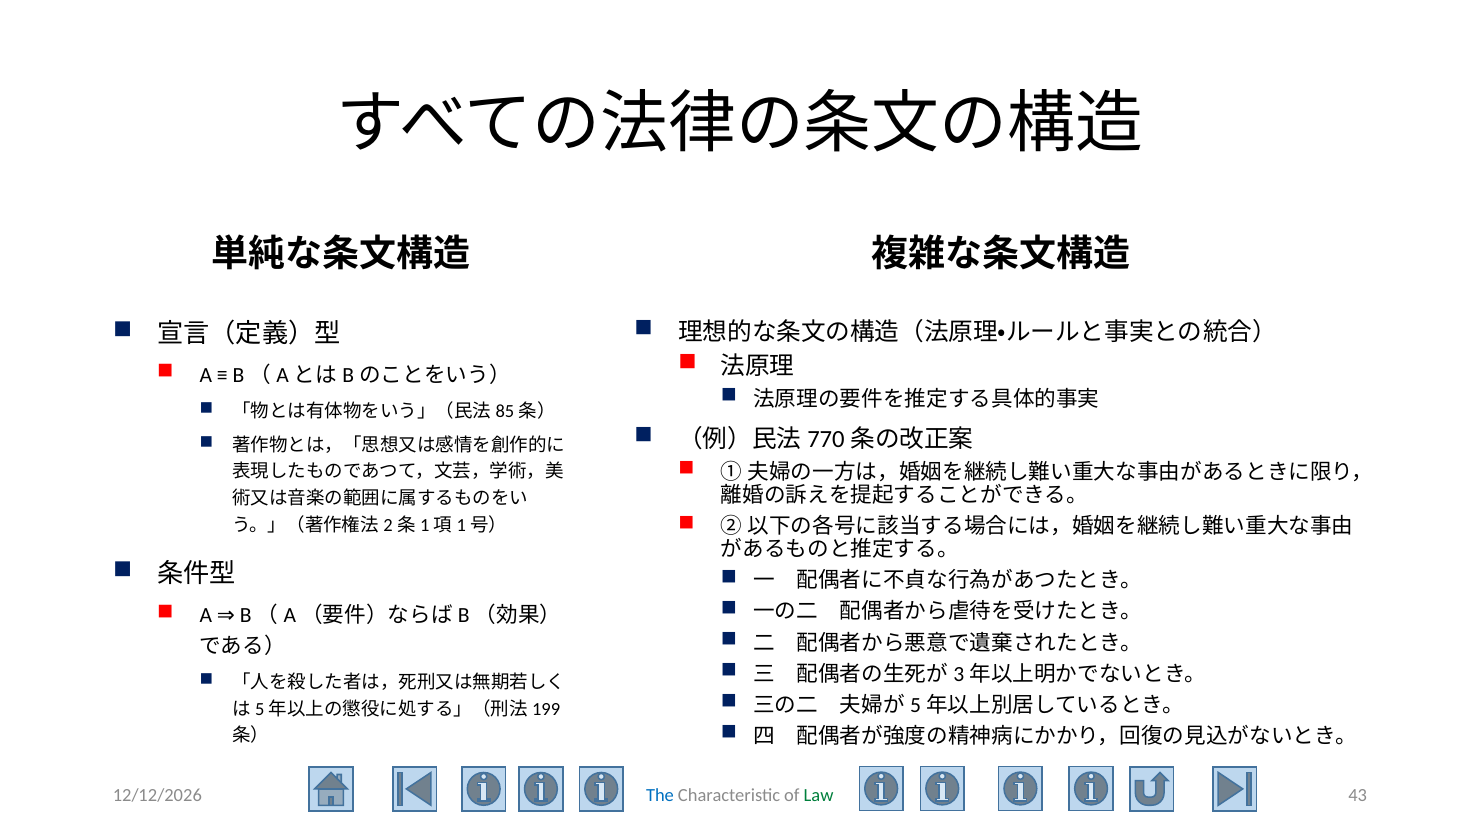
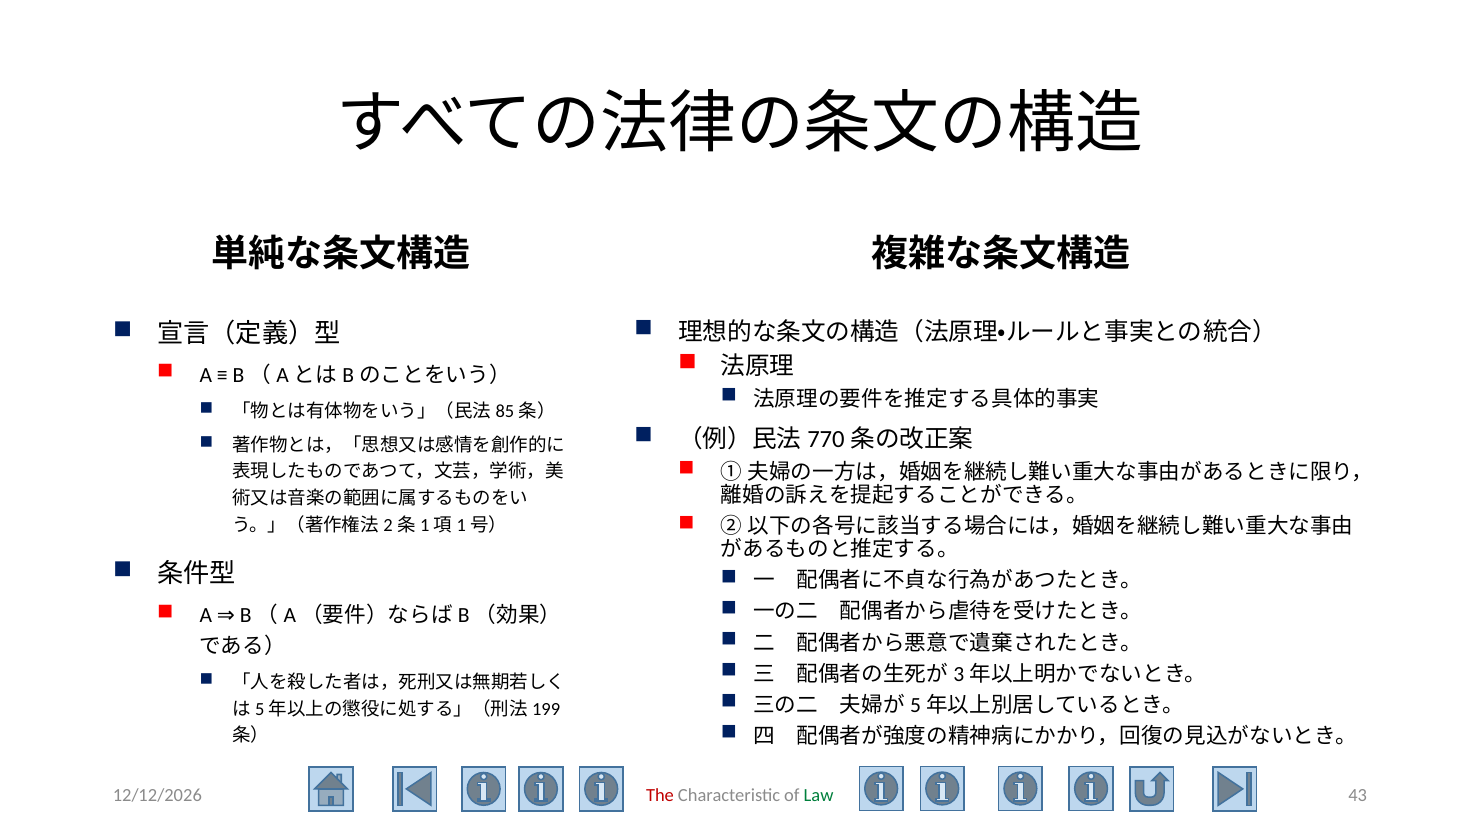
The colour: blue -> red (660, 795)
